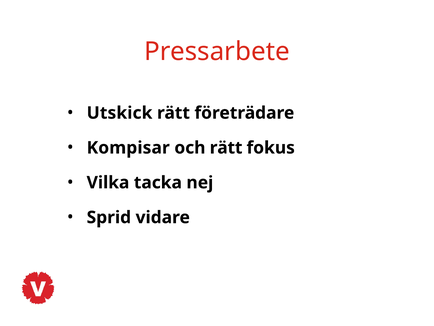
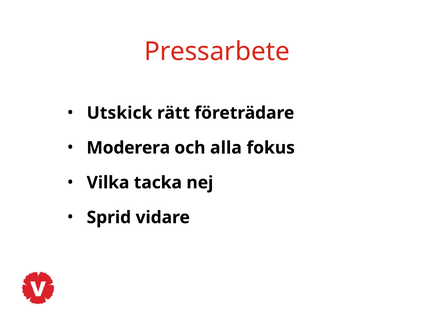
Kompisar: Kompisar -> Moderera (128, 148)
och rätt: rätt -> alla (226, 148)
